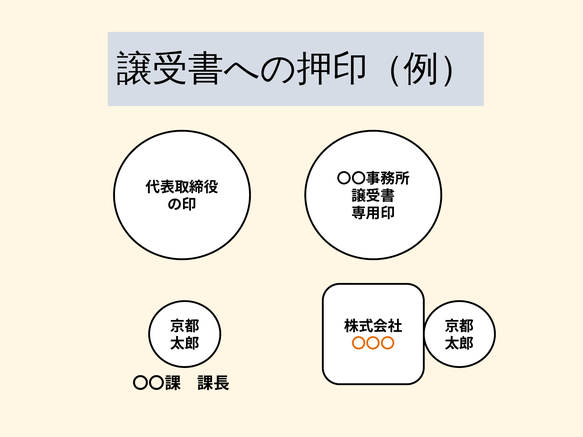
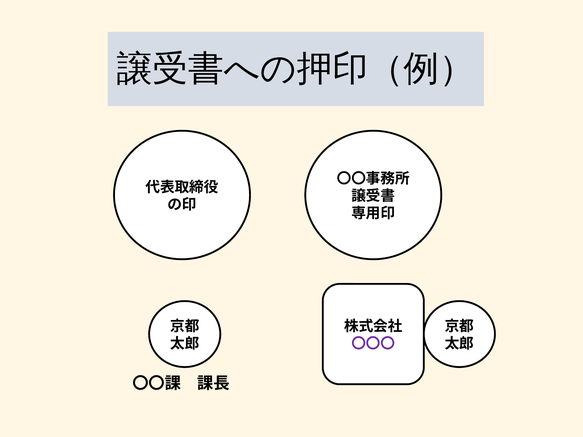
〇〇〇 colour: orange -> purple (373, 344)
